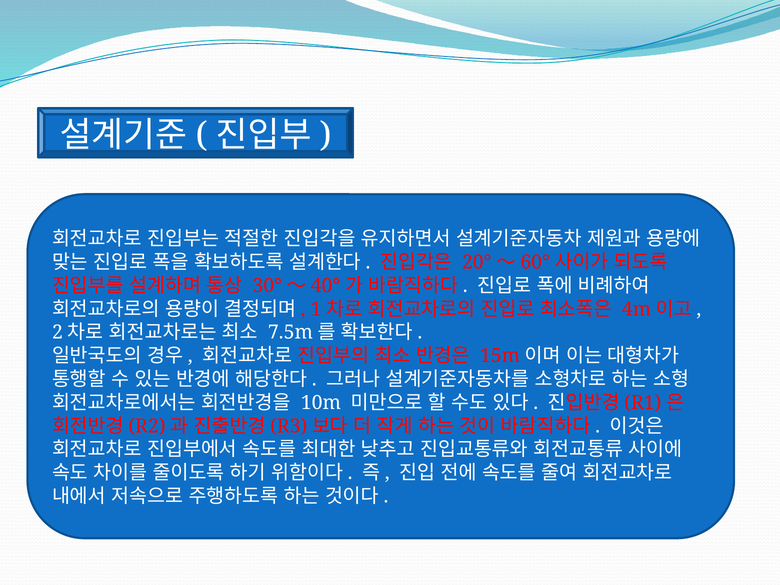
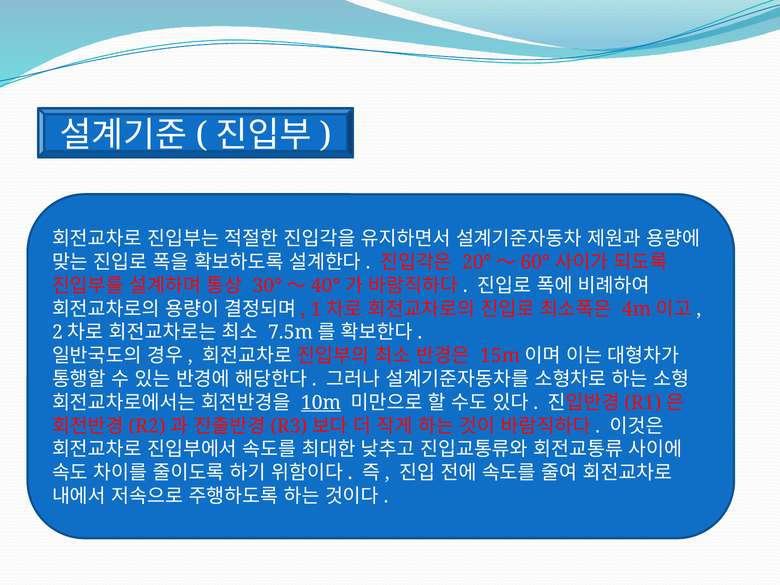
10m underline: none -> present (321, 403)
